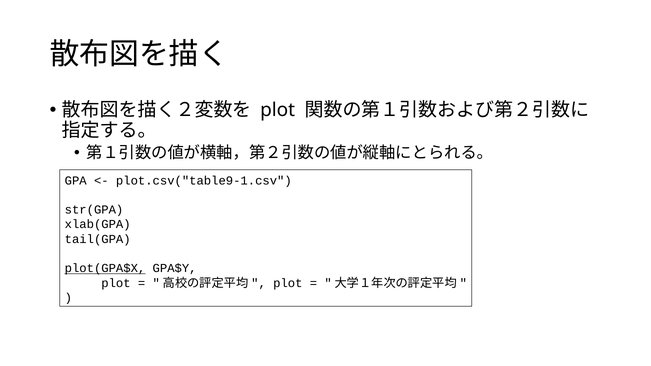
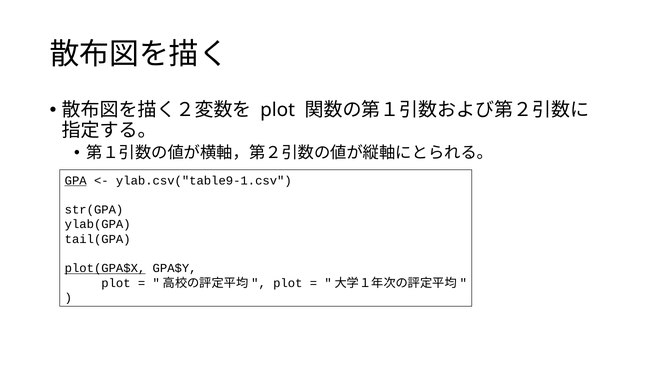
GPA underline: none -> present (76, 181)
plot.csv("table9-1.csv: plot.csv("table9-1.csv -> ylab.csv("table9-1.csv (204, 181)
xlab(GPA: xlab(GPA -> ylab(GPA (98, 225)
